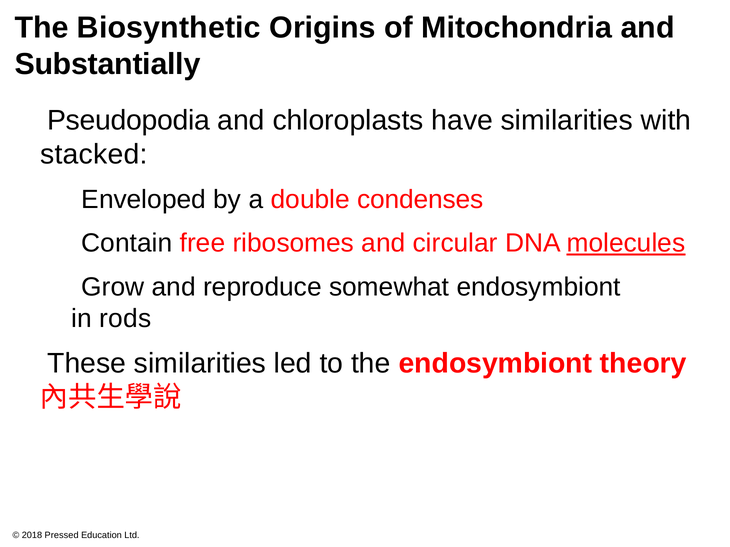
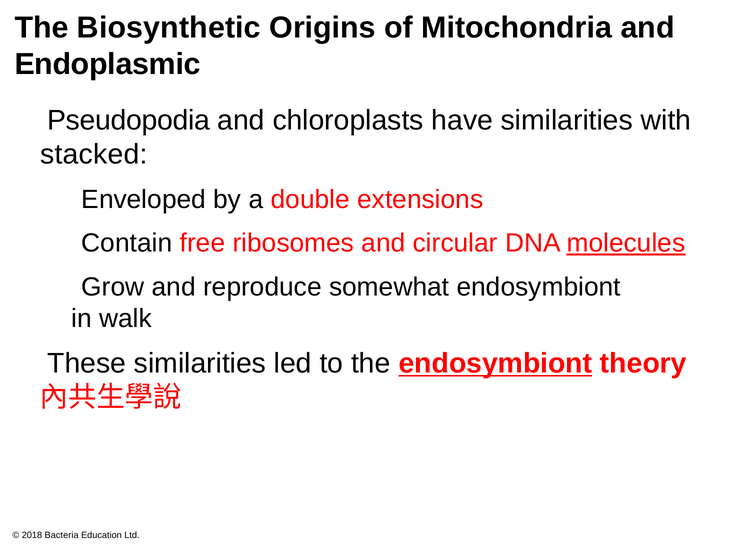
Substantially: Substantially -> Endoplasmic (108, 64)
condenses: condenses -> extensions (420, 200)
rods: rods -> walk (125, 319)
endosymbiont underline: none -> present (495, 364)
Pressed: Pressed -> Bacteria (62, 536)
